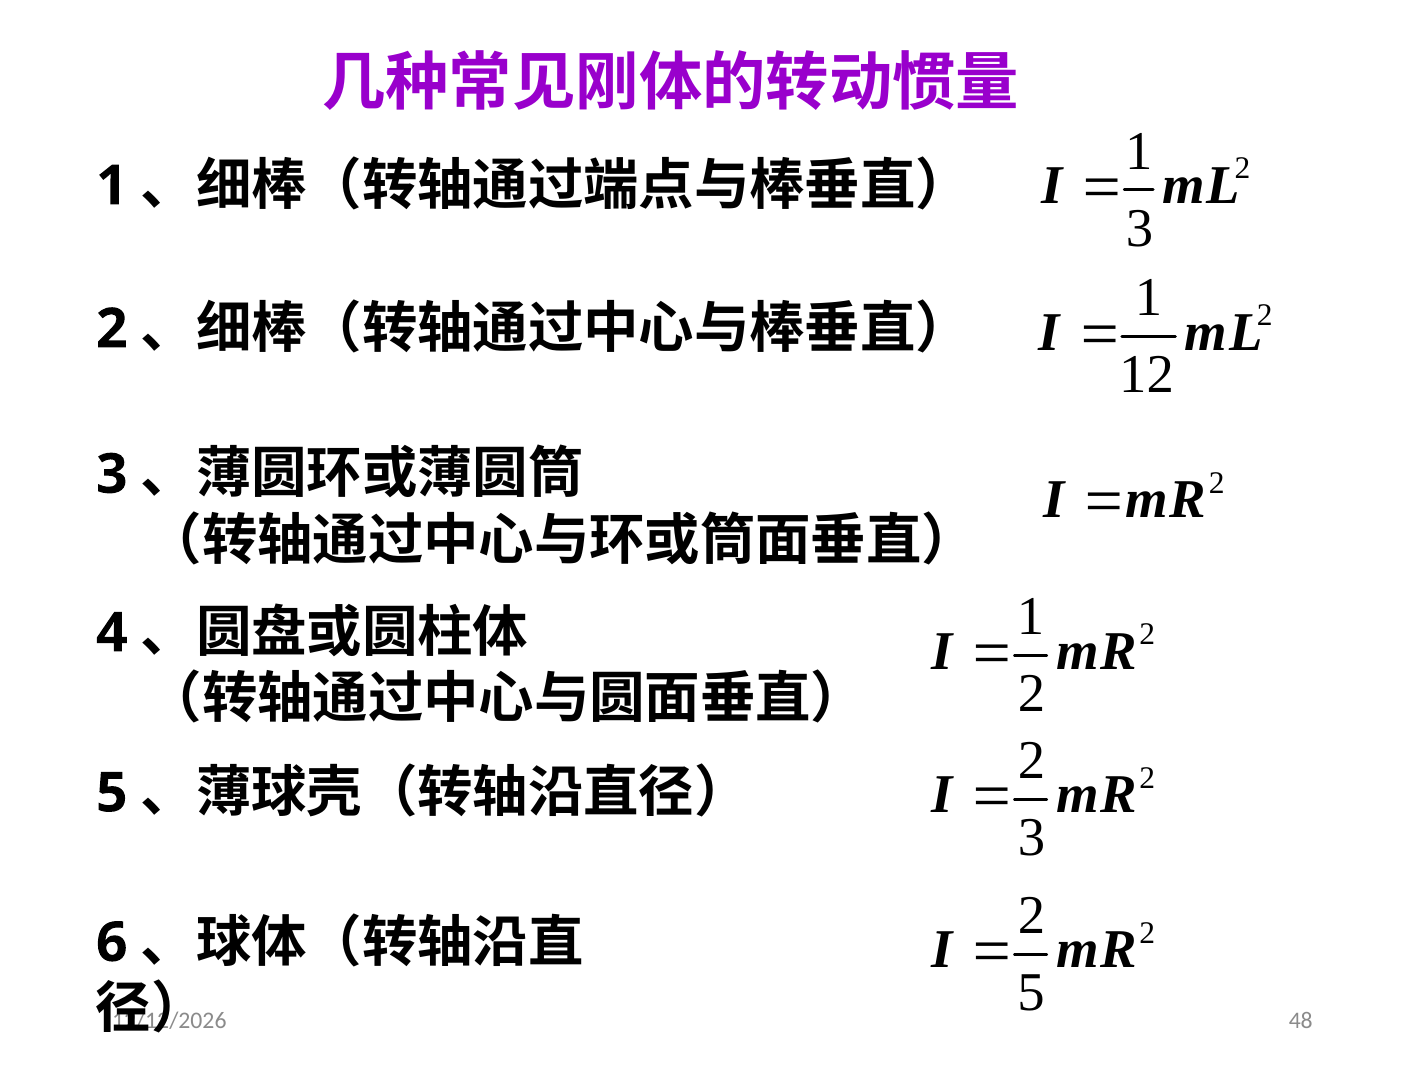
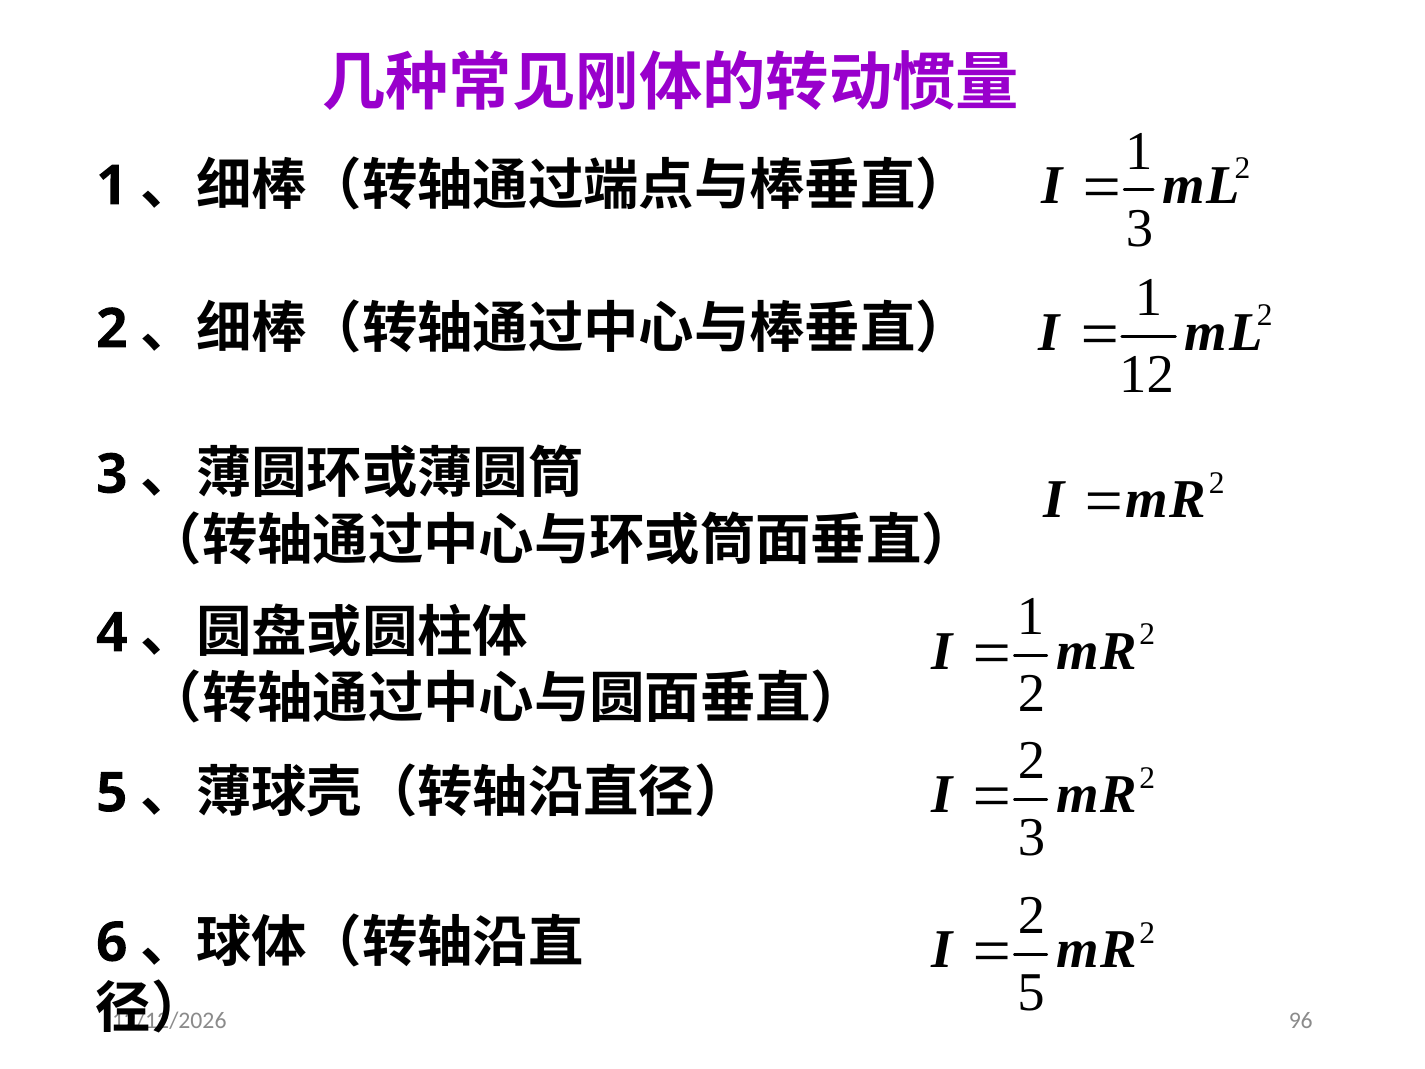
48: 48 -> 96 (1301, 1020)
